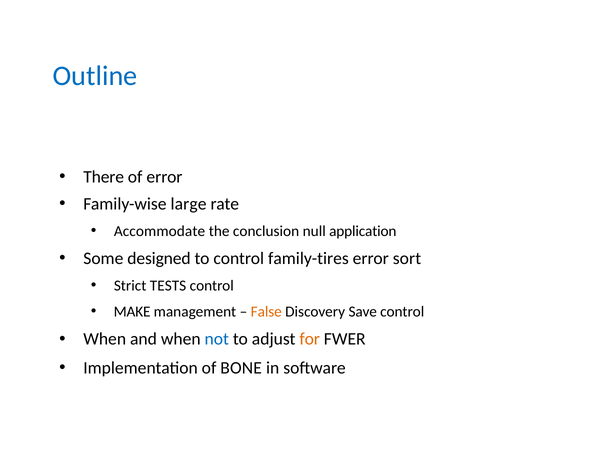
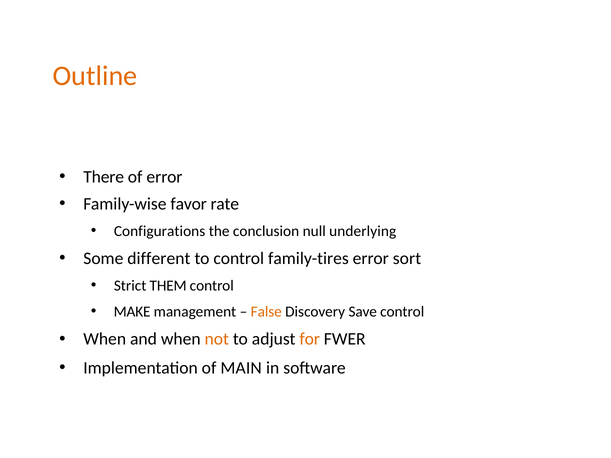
Outline colour: blue -> orange (95, 76)
large: large -> favor (189, 204)
Accommodate: Accommodate -> Configurations (160, 231)
application: application -> underlying (363, 231)
designed: designed -> different (159, 259)
TESTS: TESTS -> THEM (168, 286)
not colour: blue -> orange (217, 339)
BONE: BONE -> MAIN (241, 368)
